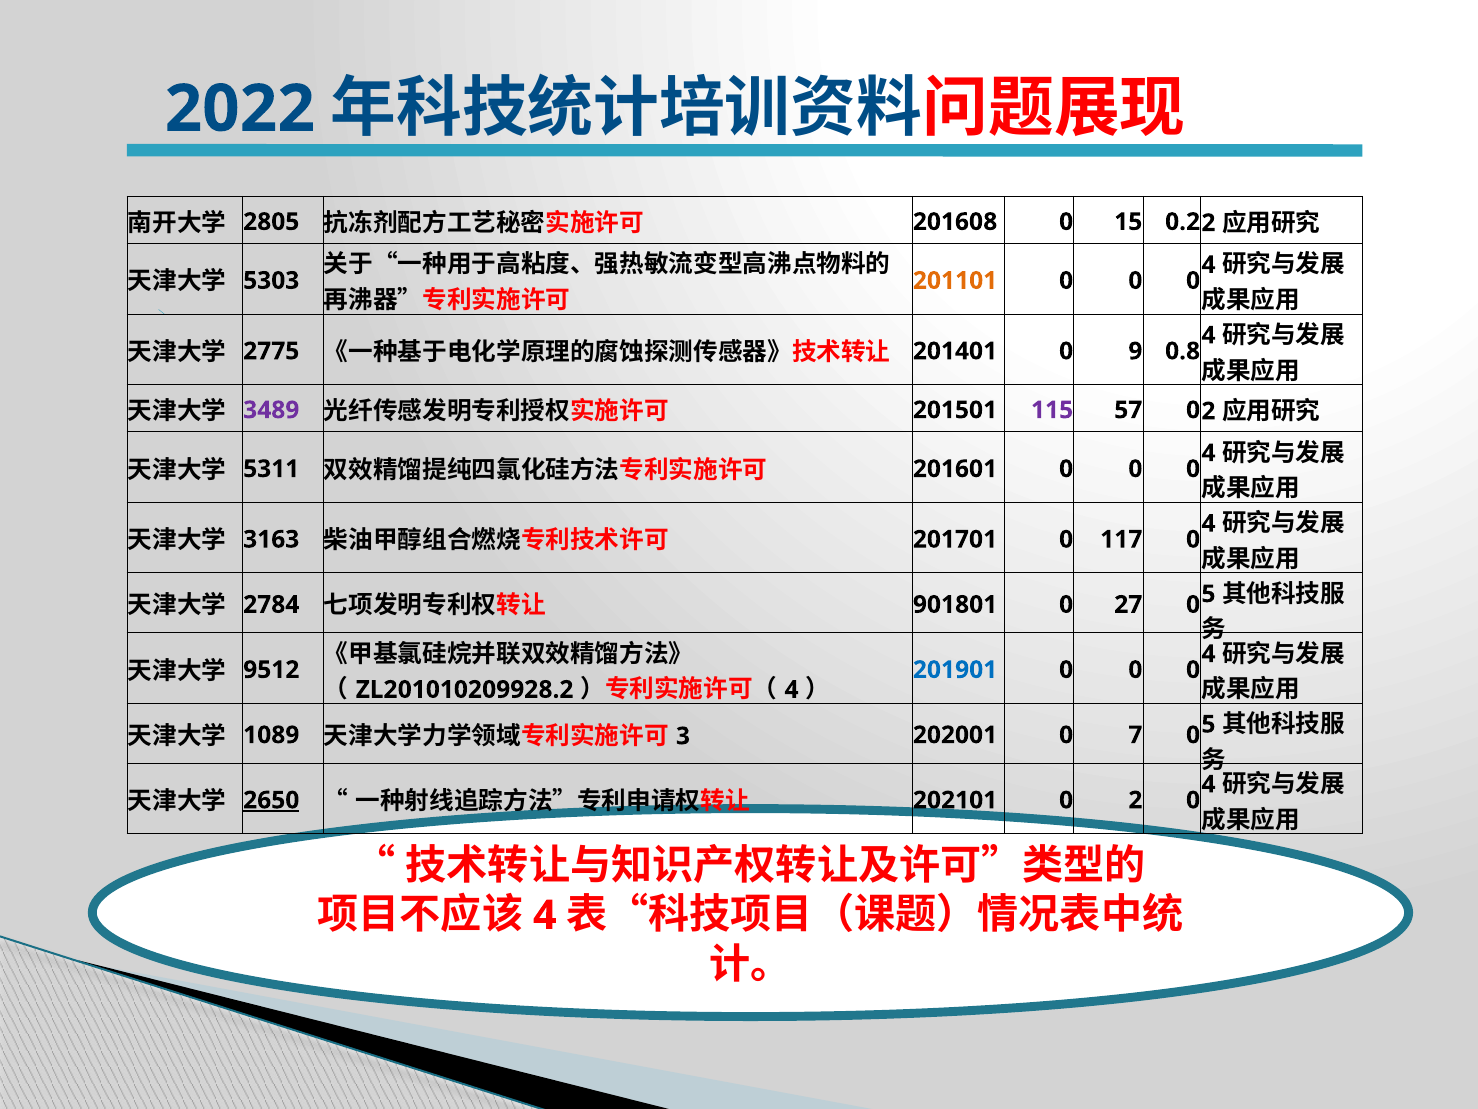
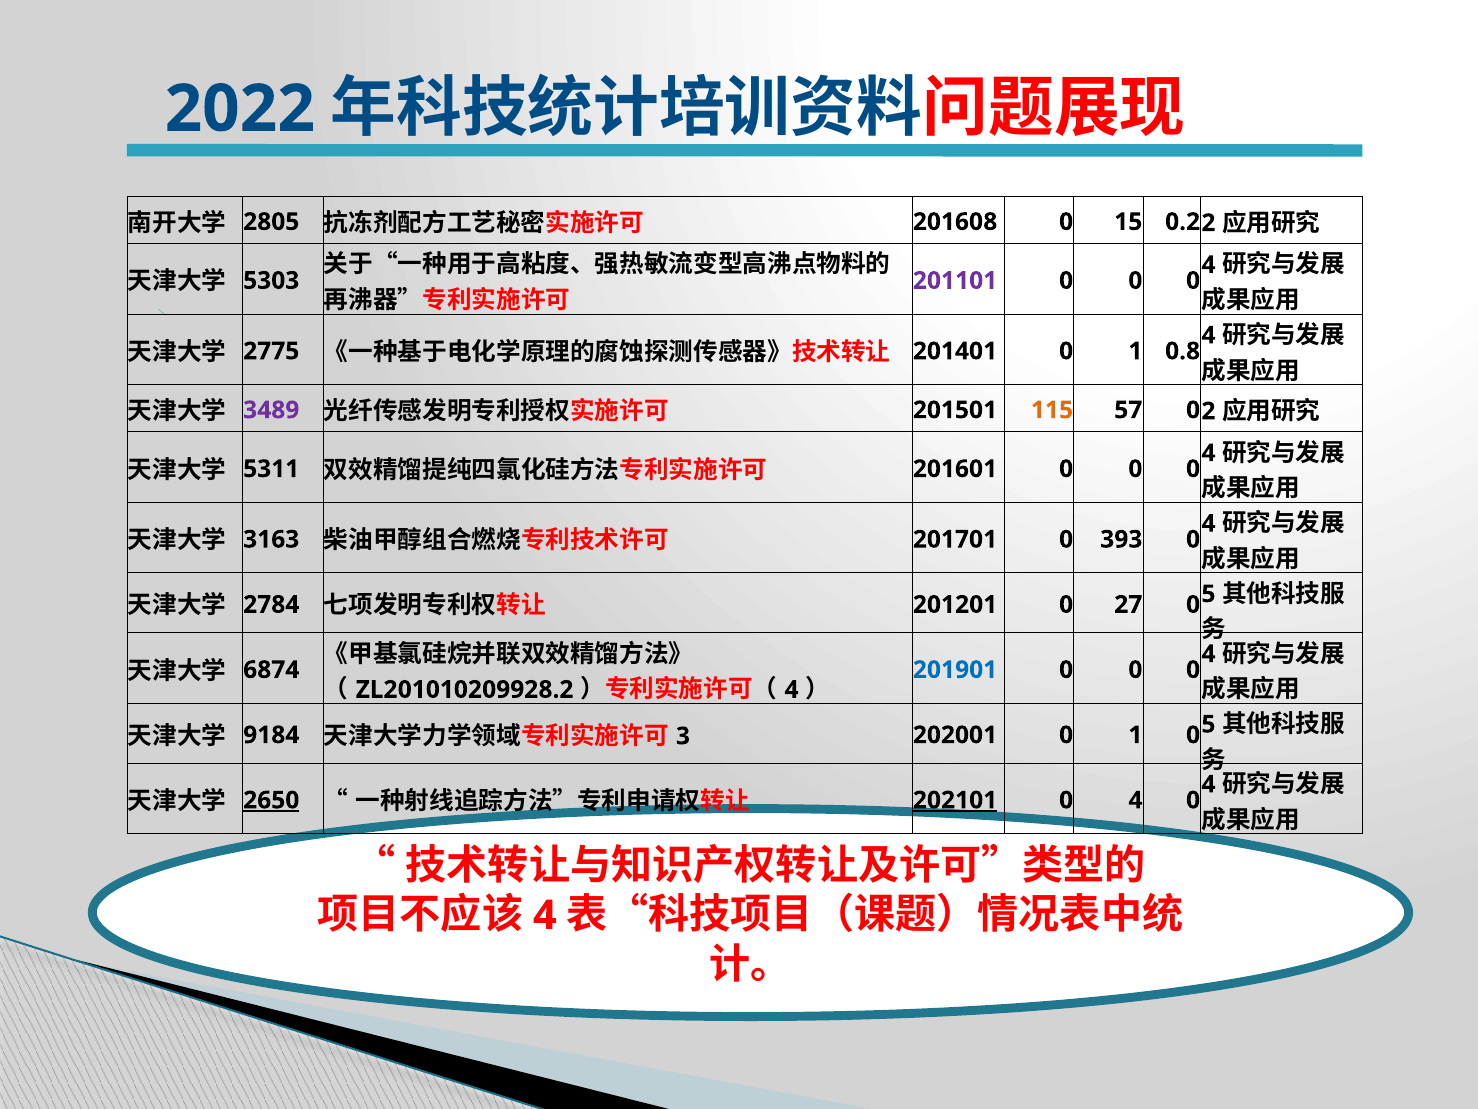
201101 colour: orange -> purple (955, 281)
201401 0 9: 9 -> 1 (1135, 351)
115 colour: purple -> orange (1052, 410)
117: 117 -> 393 (1121, 539)
901801: 901801 -> 201201 (955, 604)
9512: 9512 -> 6874 (271, 670)
1089: 1089 -> 9184 (271, 735)
202001 0 7: 7 -> 1 (1135, 735)
202101 underline: none -> present (955, 800)
2: 2 -> 4 (1135, 800)
